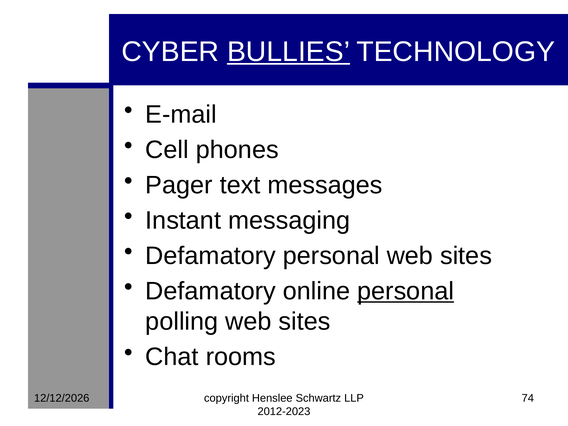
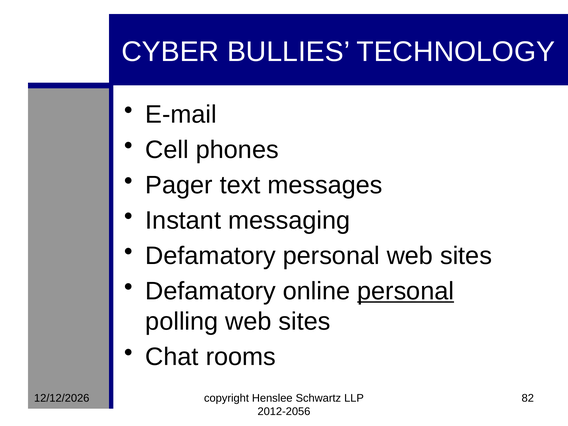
BULLIES underline: present -> none (289, 52)
74: 74 -> 82 (528, 398)
2012-2023: 2012-2023 -> 2012-2056 (284, 411)
